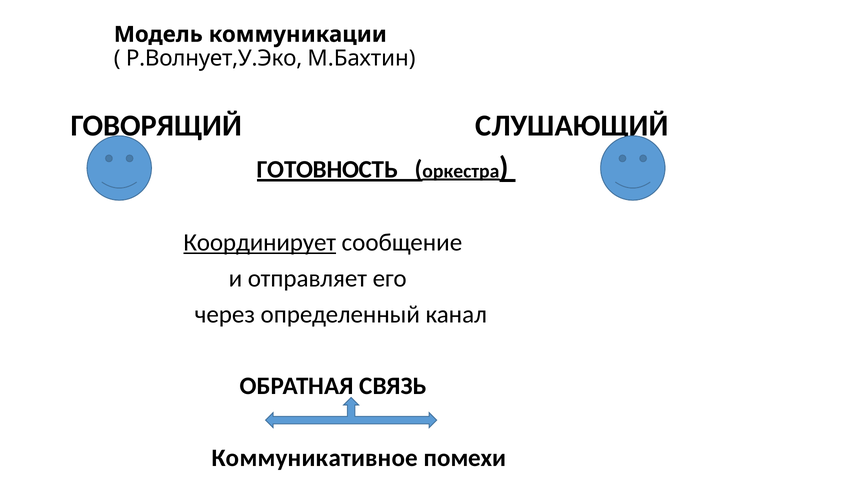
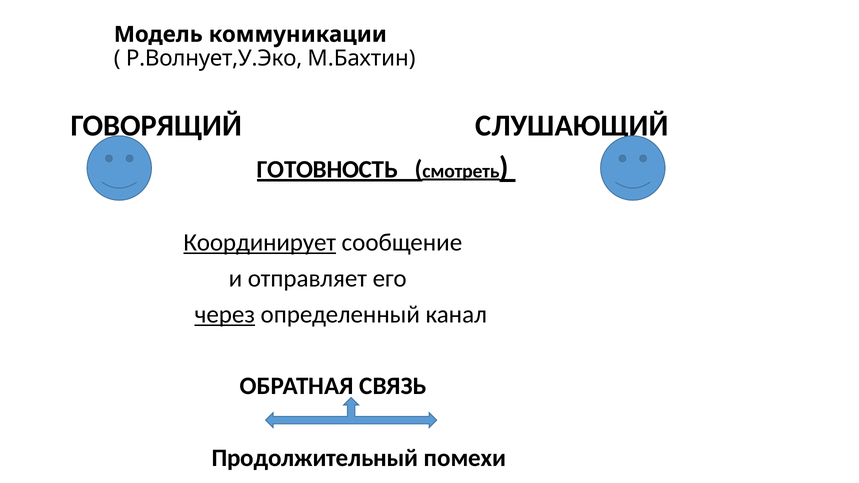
оркестра: оркестра -> смотреть (461, 171)
через underline: none -> present (225, 314)
Коммуникативное: Коммуникативное -> Продолжительный (315, 458)
